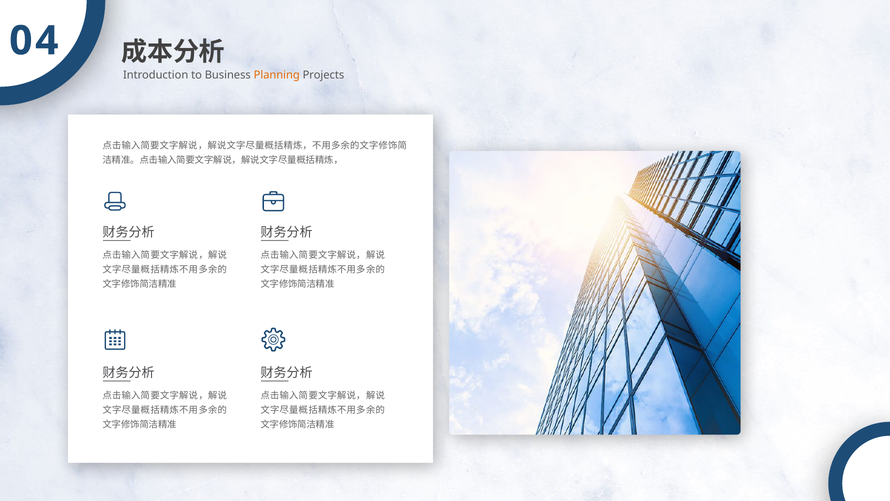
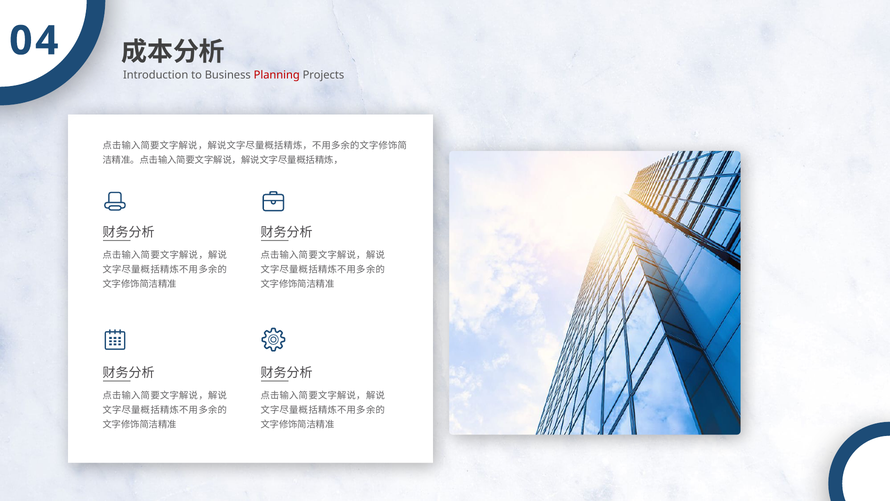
Planning colour: orange -> red (277, 75)
